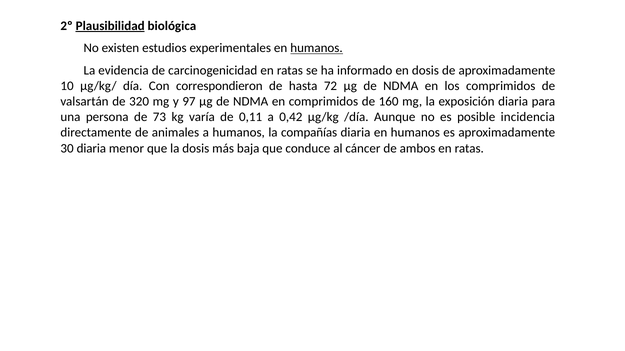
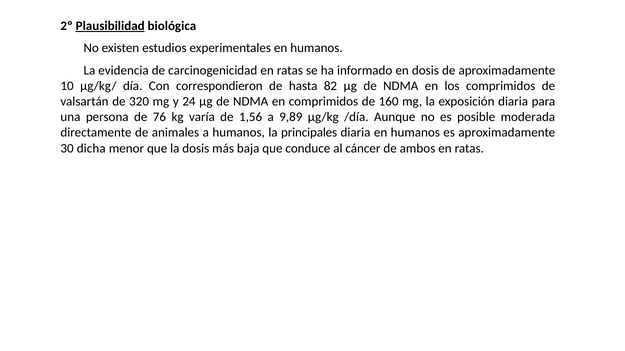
humanos underline: present -> none (317, 48)
72: 72 -> 82 (330, 86)
97: 97 -> 24 (189, 102)
73: 73 -> 76 (159, 117)
0,11: 0,11 -> 1,56 (251, 117)
0,42: 0,42 -> 9,89 (291, 117)
incidencia: incidencia -> moderada (528, 117)
compañías: compañías -> principales (309, 133)
30 diaria: diaria -> dicha (91, 149)
